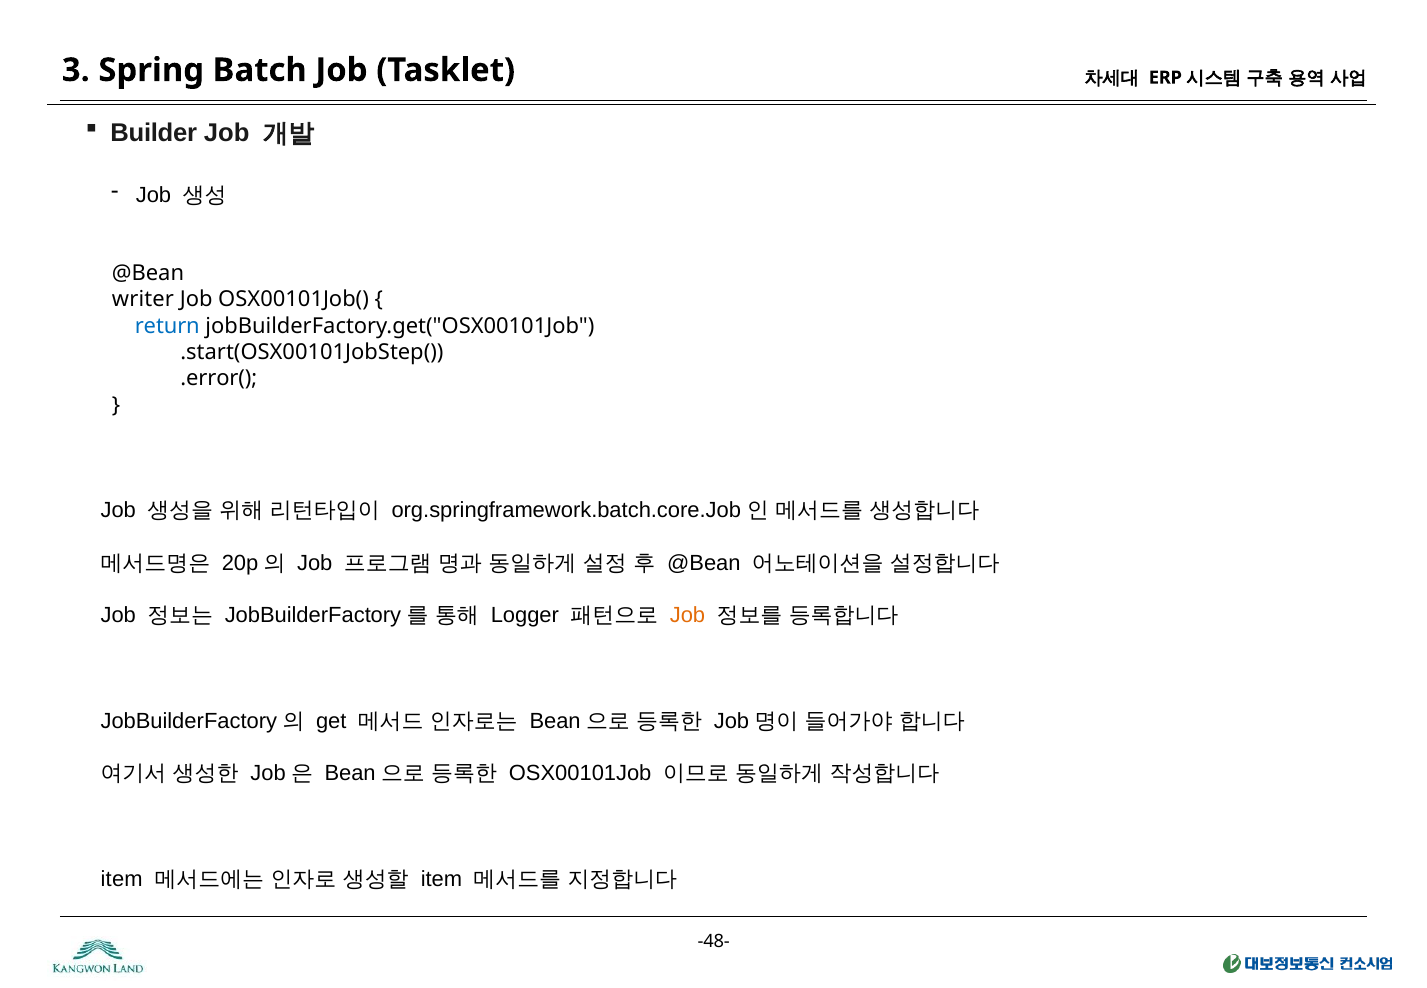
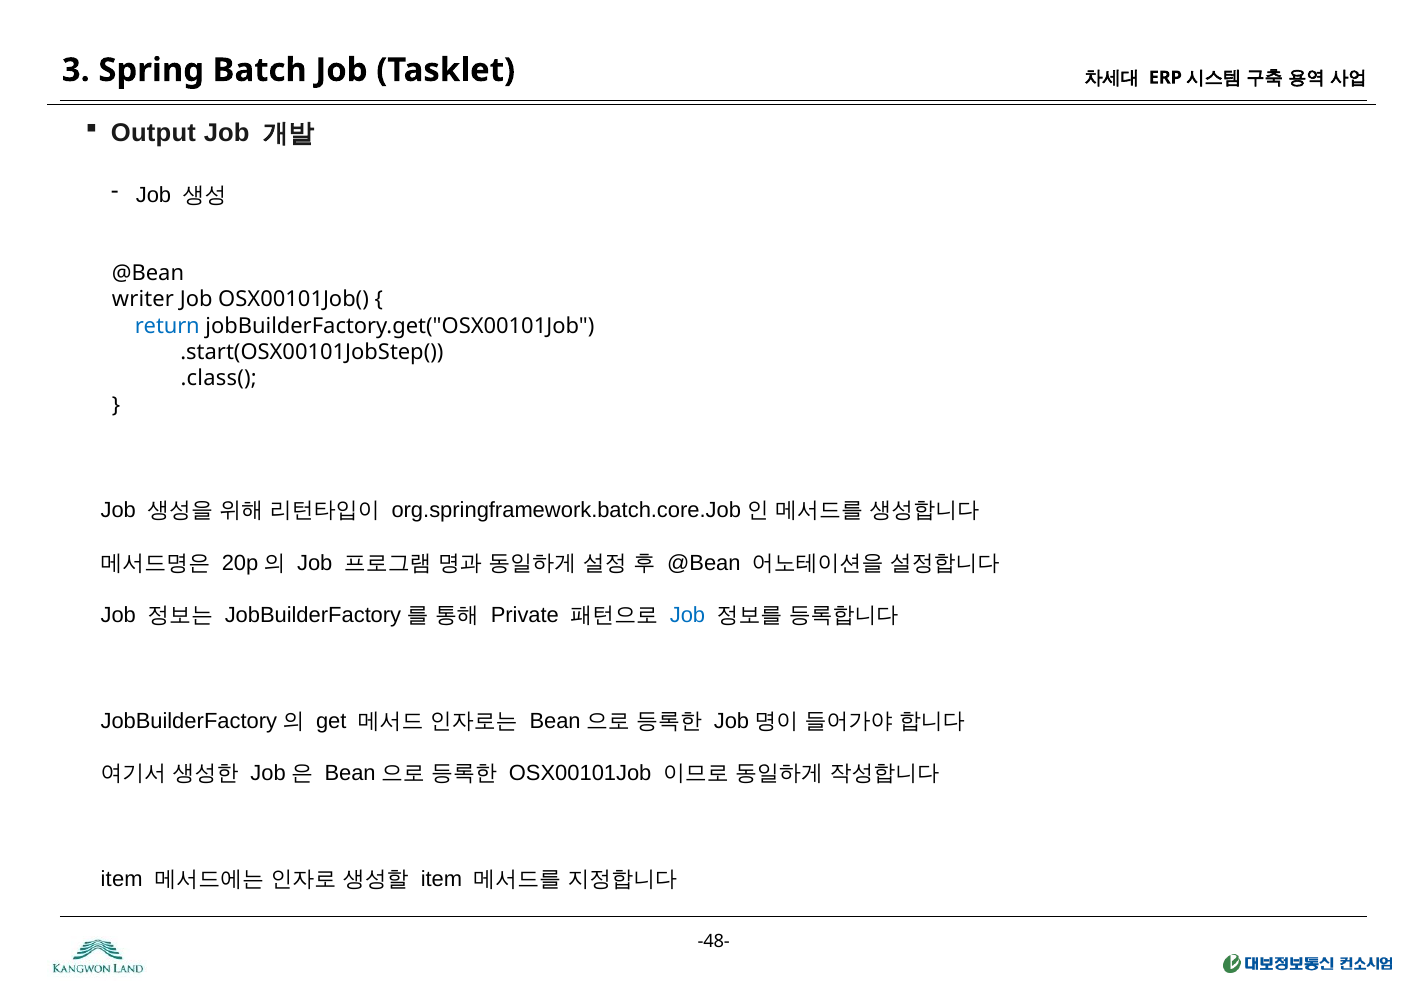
Builder: Builder -> Output (153, 133)
.error(: .error( -> .class( (219, 378)
Logger: Logger -> Private (525, 615)
Job colour: orange -> blue (687, 615)
